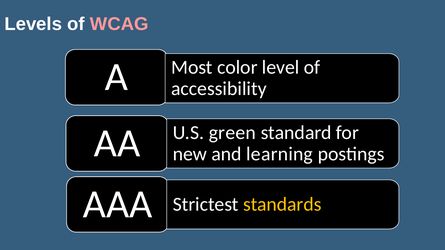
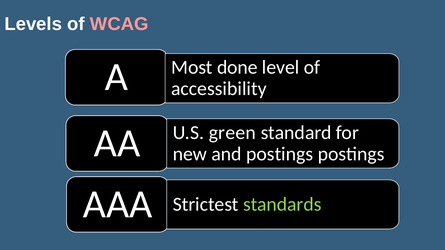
color: color -> done (237, 68)
and learning: learning -> postings (280, 154)
standards colour: yellow -> light green (282, 205)
